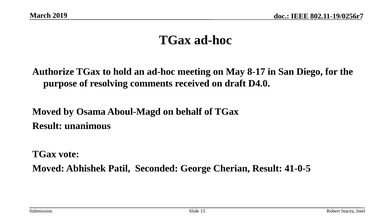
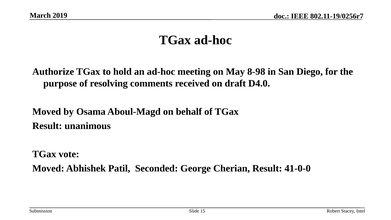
8-17: 8-17 -> 8-98 (256, 72)
41-0-5: 41-0-5 -> 41-0-0 (298, 168)
